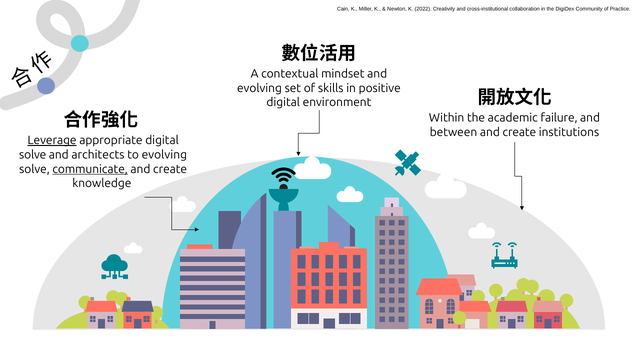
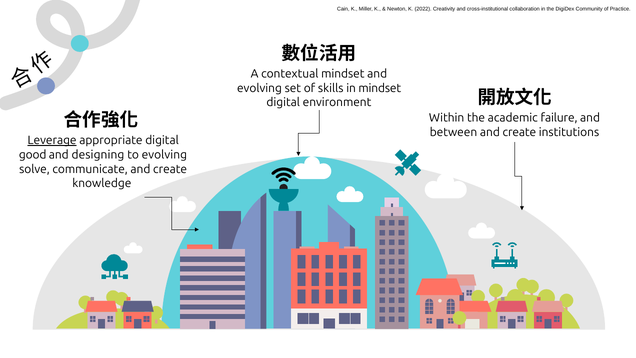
in positive: positive -> mindset (380, 88)
solve: solve -> good (33, 155)
architects: architects -> designing (98, 155)
communicate underline: present -> none (90, 169)
